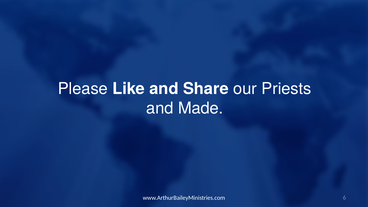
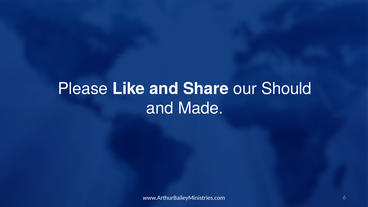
Priests: Priests -> Should (286, 89)
